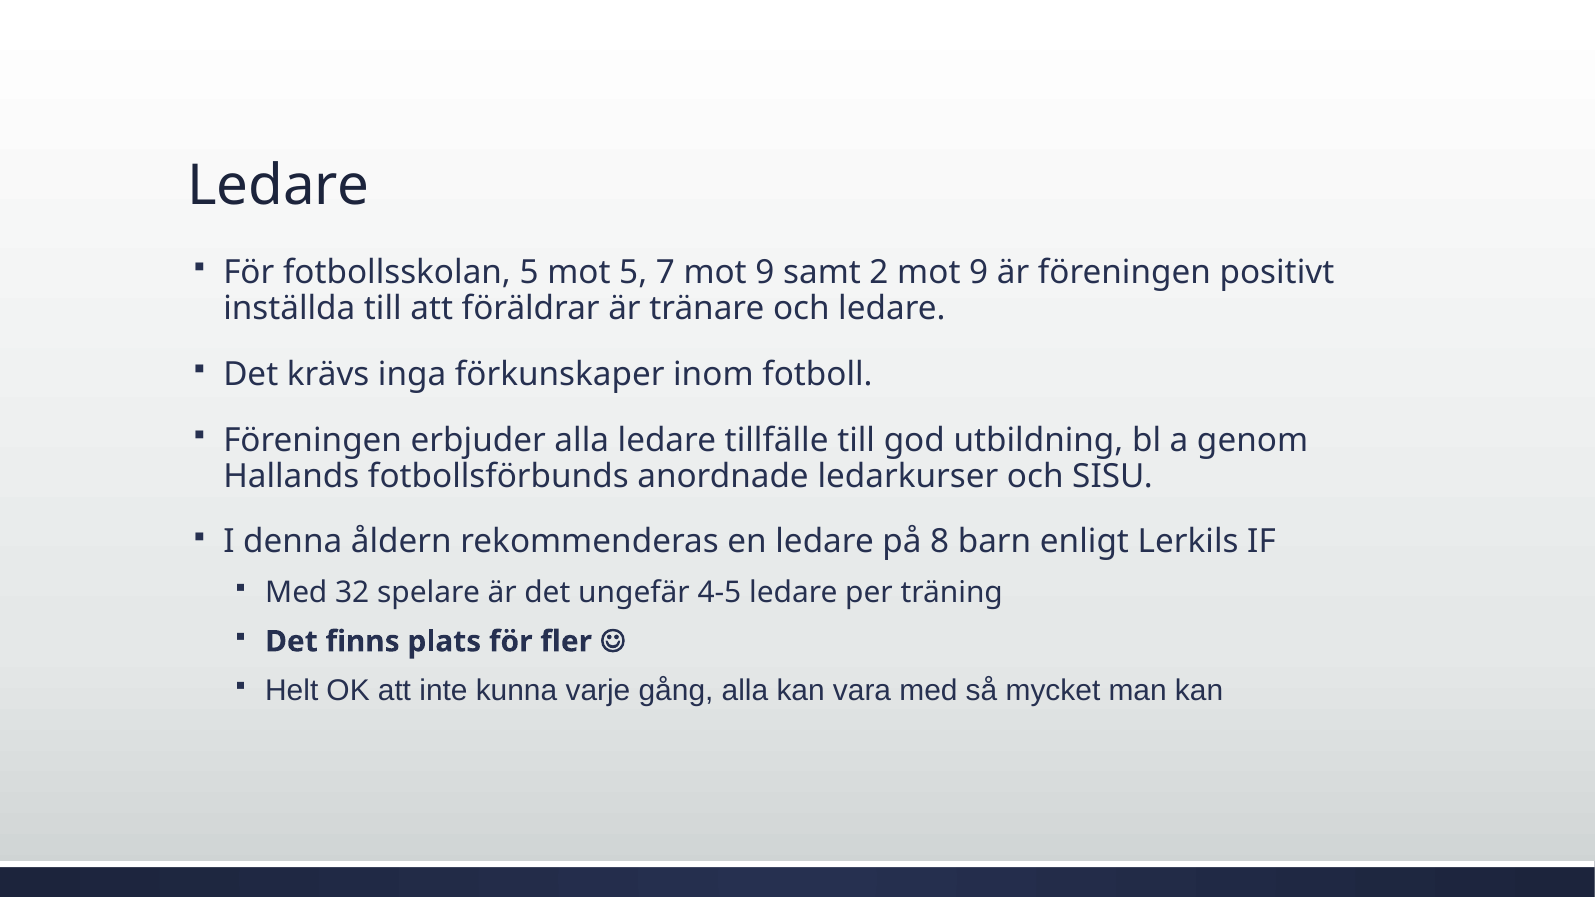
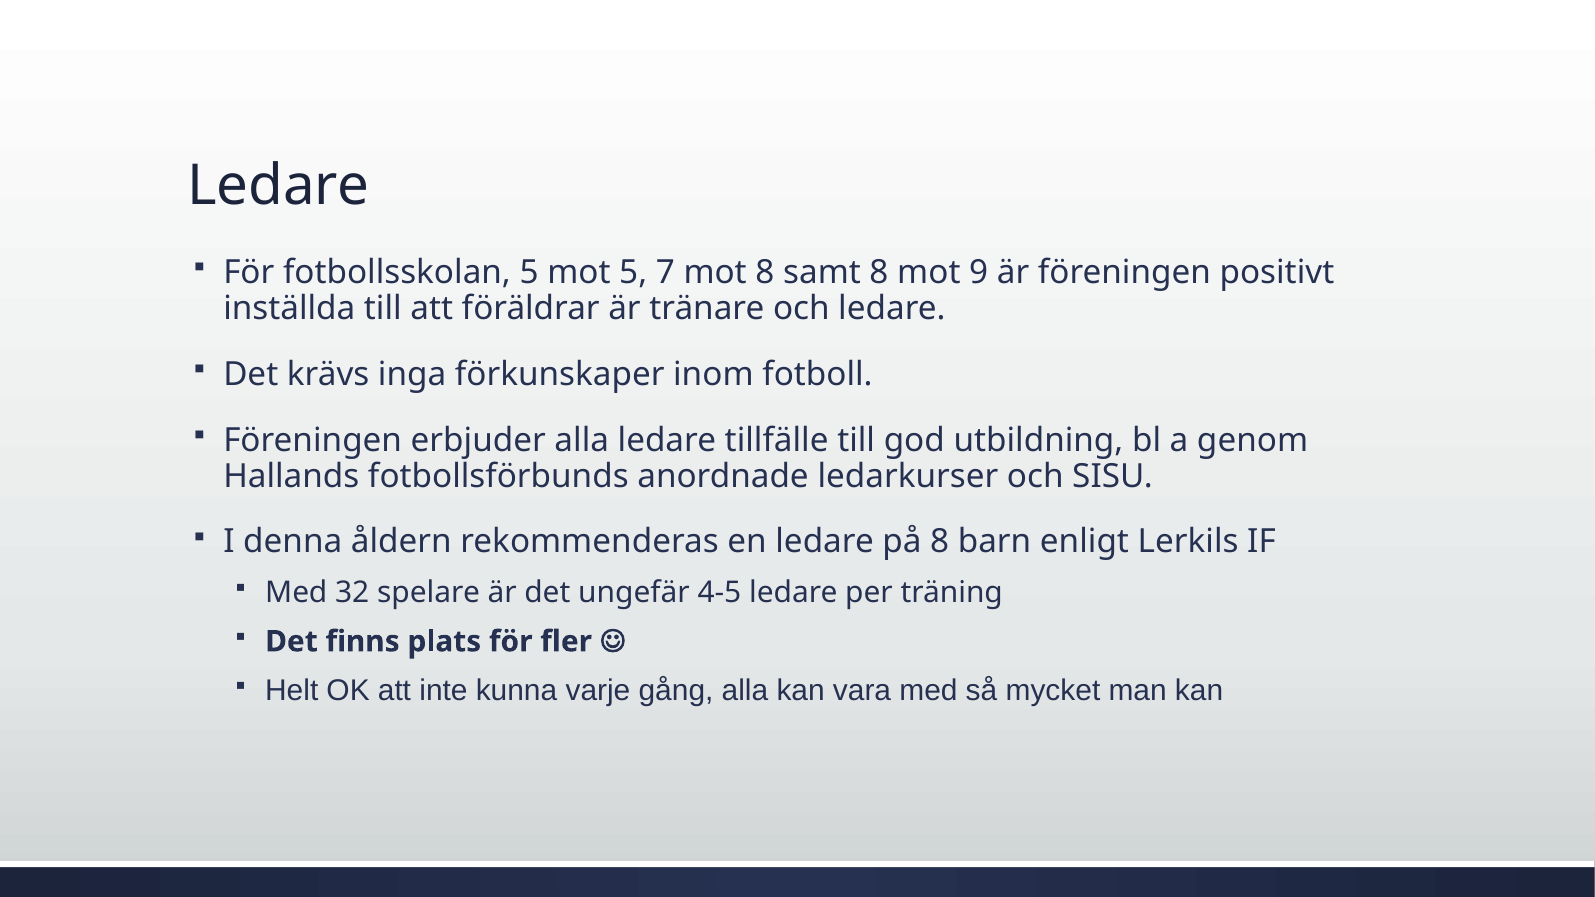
7 mot 9: 9 -> 8 (765, 273)
samt 2: 2 -> 8 (879, 273)
